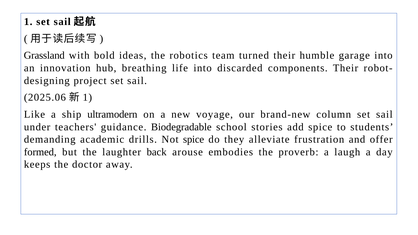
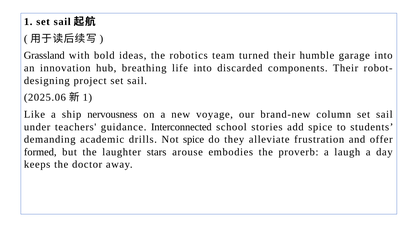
ultramodern: ultramodern -> nervousness (112, 114)
Biodegradable: Biodegradable -> Interconnected (181, 127)
back: back -> stars (157, 152)
